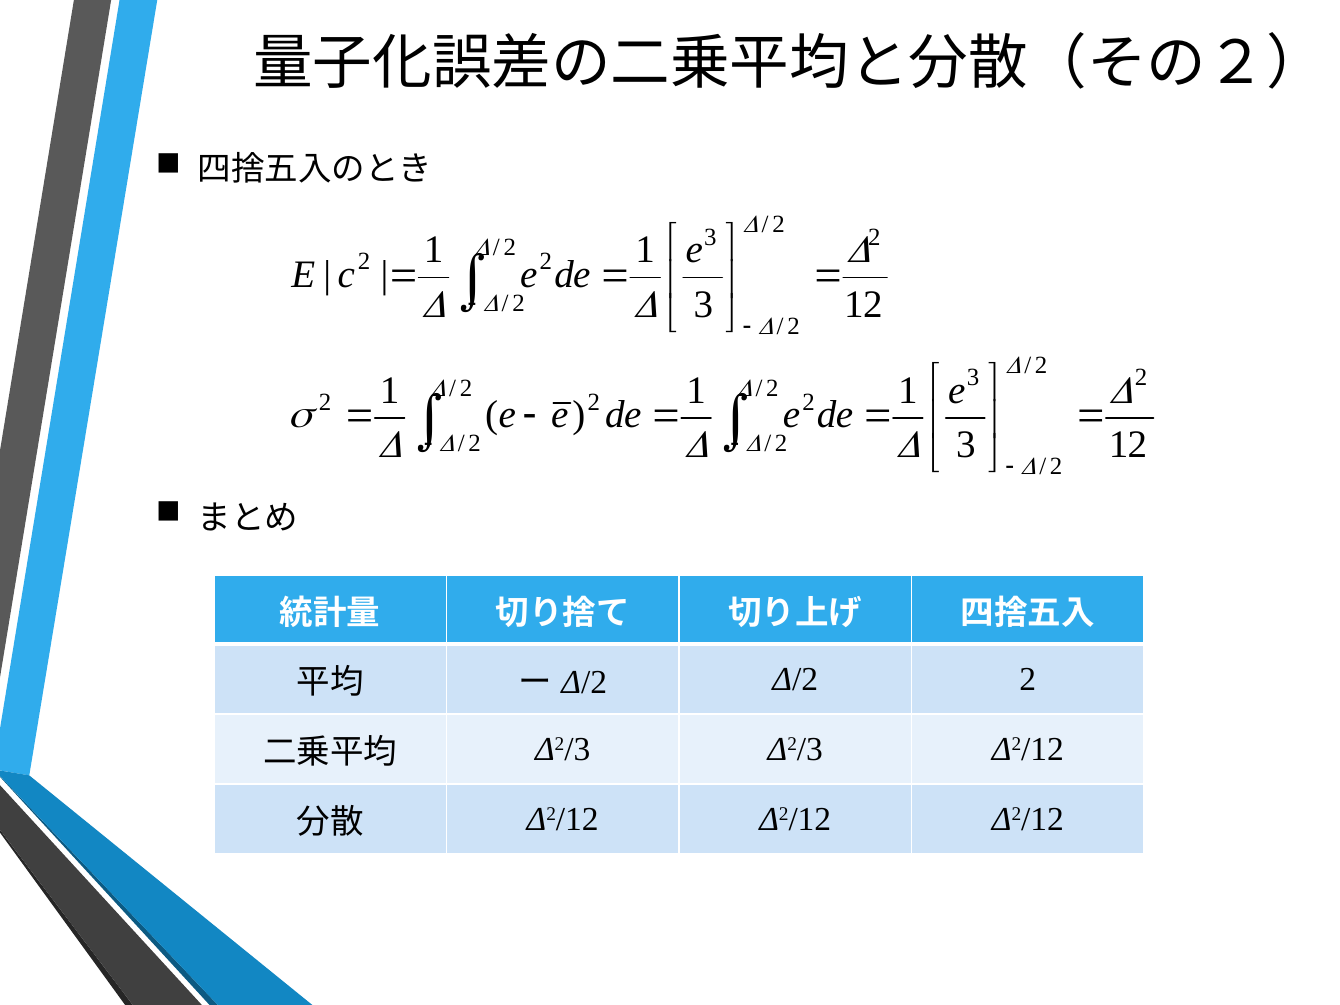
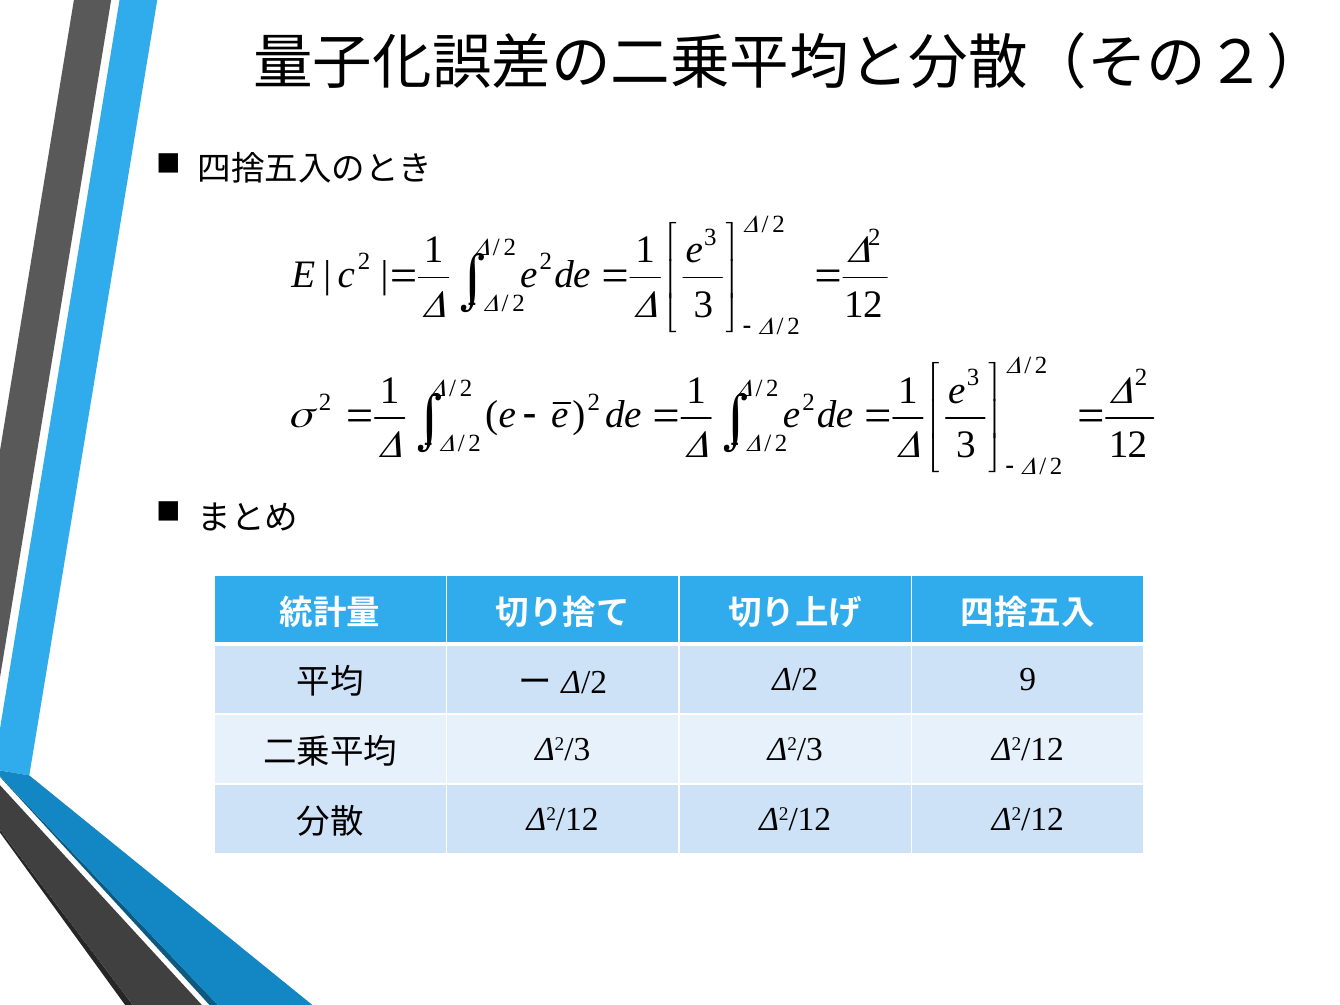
Δ/2 2: 2 -> 9 (1028, 679)
